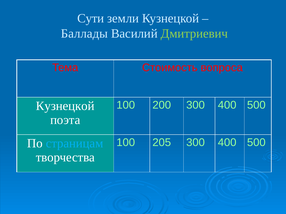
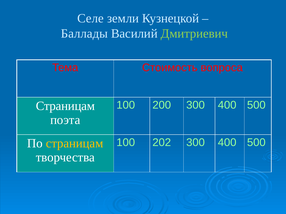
Сути: Сути -> Селе (91, 18)
Кузнецкой: Кузнецкой -> Страницам (65, 106)
205: 205 -> 202 (162, 143)
страницам colour: light blue -> yellow (75, 144)
